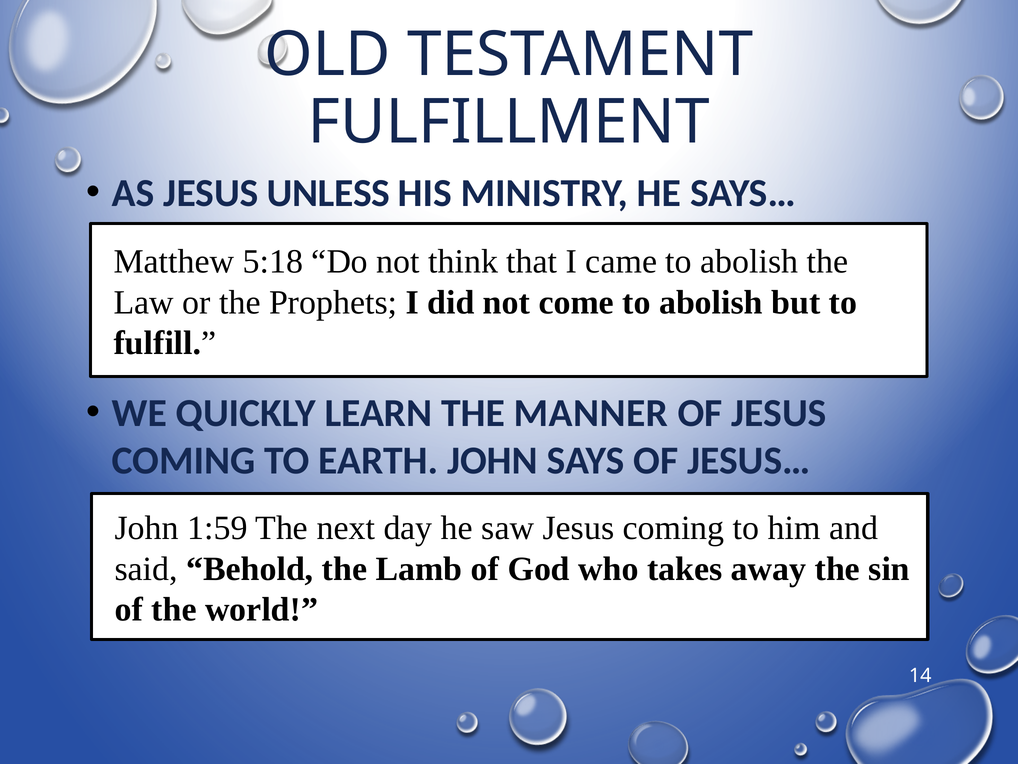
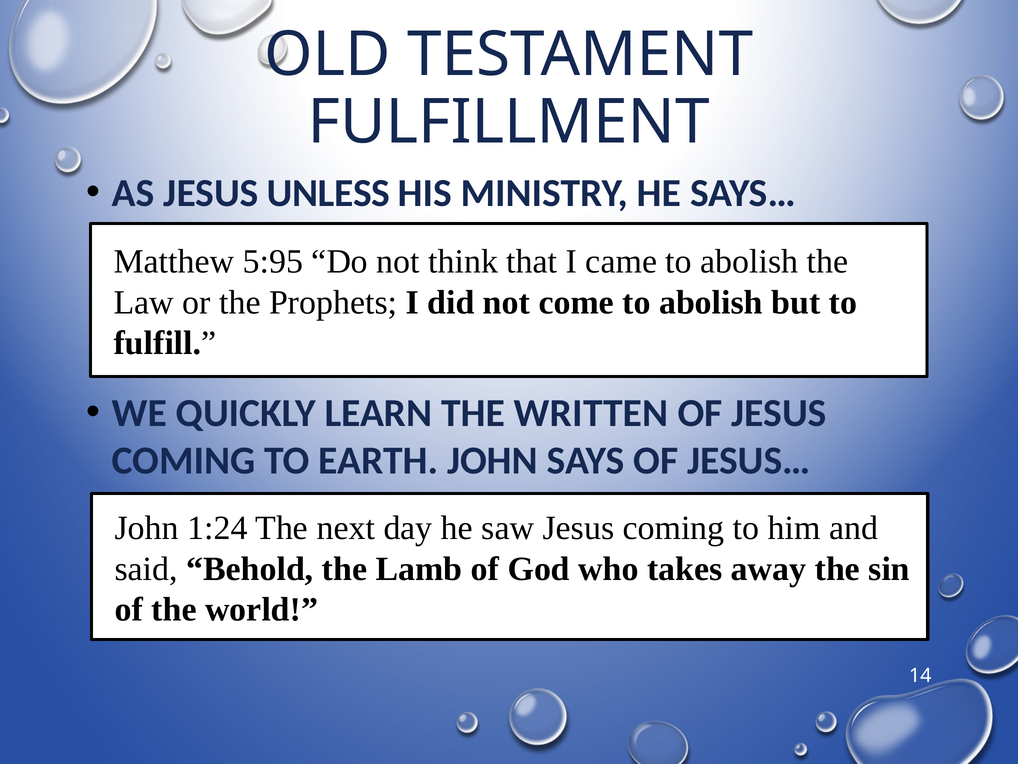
5:18: 5:18 -> 5:95 (273, 262)
MANNER: MANNER -> WRITTEN (591, 413)
1:59: 1:59 -> 1:24 (217, 528)
